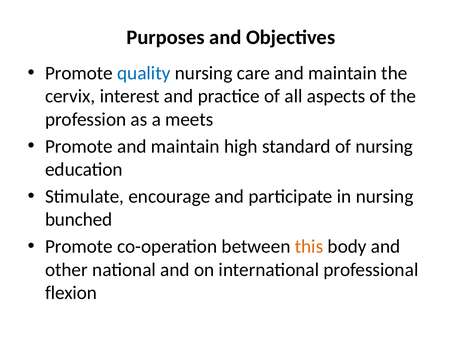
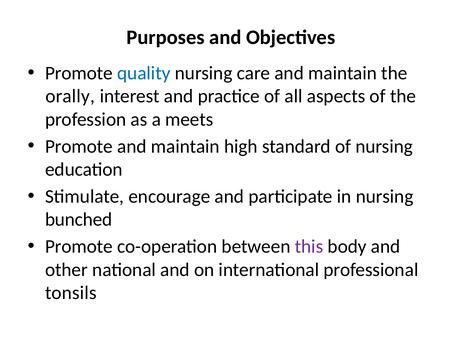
cervix: cervix -> orally (70, 96)
this colour: orange -> purple (309, 246)
flexion: flexion -> tonsils (71, 292)
